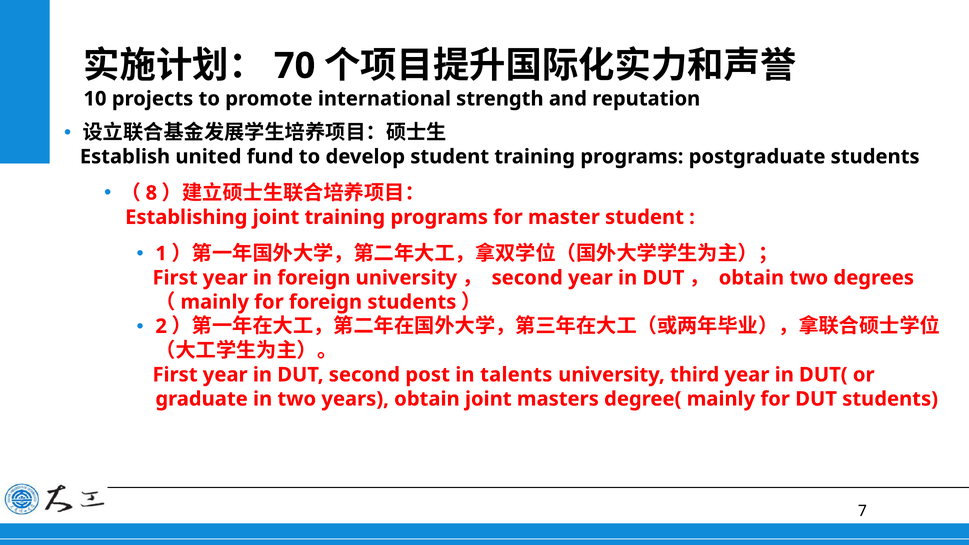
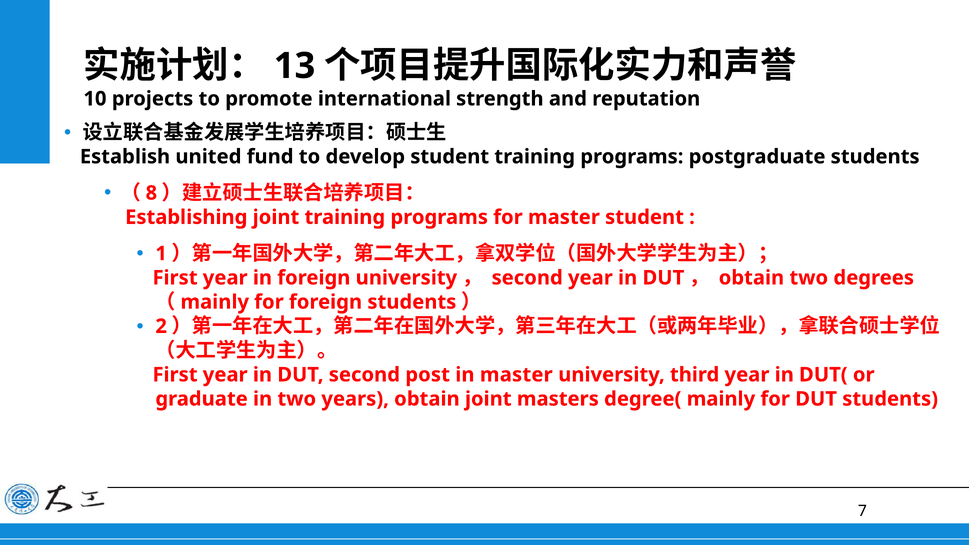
70: 70 -> 13 (295, 66)
in talents: talents -> master (516, 375)
